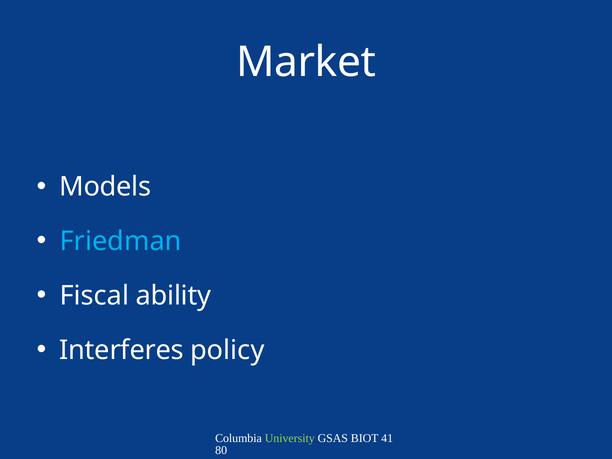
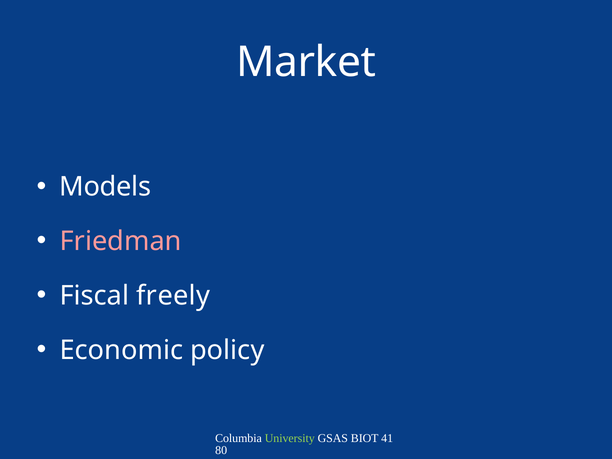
Friedman colour: light blue -> pink (121, 241)
ability: ability -> freely (173, 296)
Interferes: Interferes -> Economic (121, 350)
